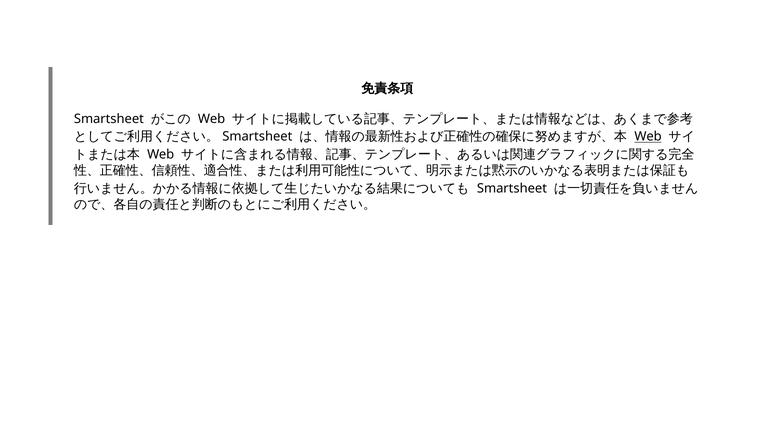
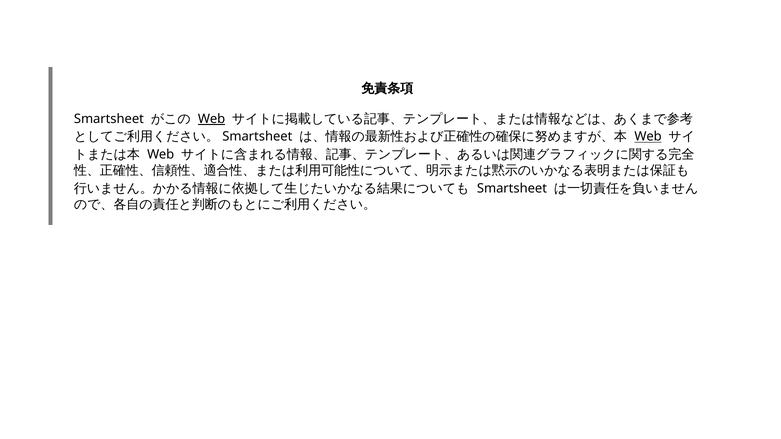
Web underline: none -> present (212, 119)
